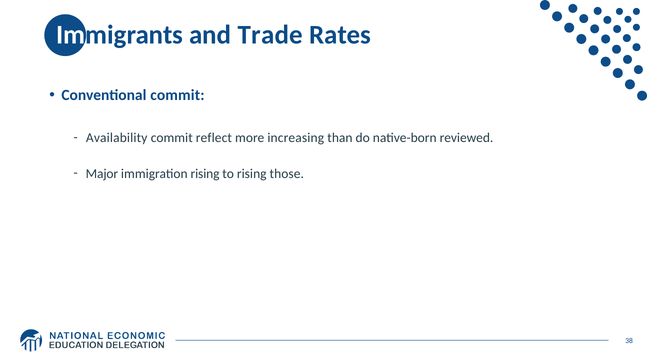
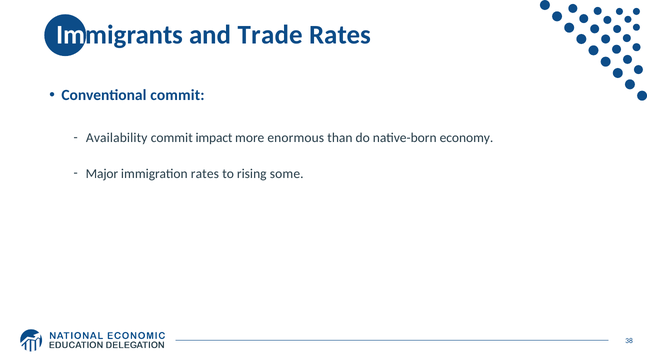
reflect: reflect -> impact (214, 138)
increasing: increasing -> enormous (296, 138)
reviewed: reviewed -> economy (466, 138)
immigration rising: rising -> rates (205, 174)
those: those -> some (287, 174)
